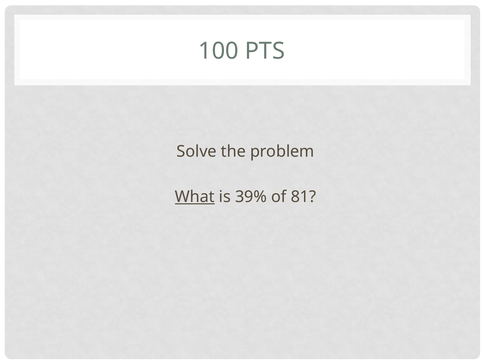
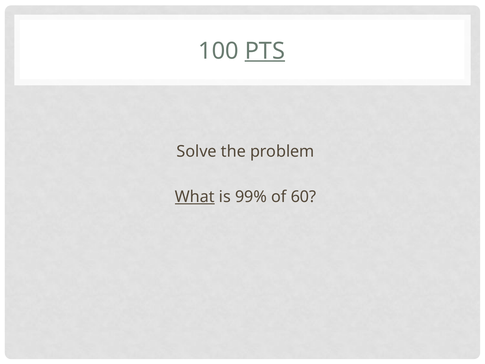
PTS underline: none -> present (265, 51)
39%: 39% -> 99% (251, 197)
81: 81 -> 60 (303, 197)
